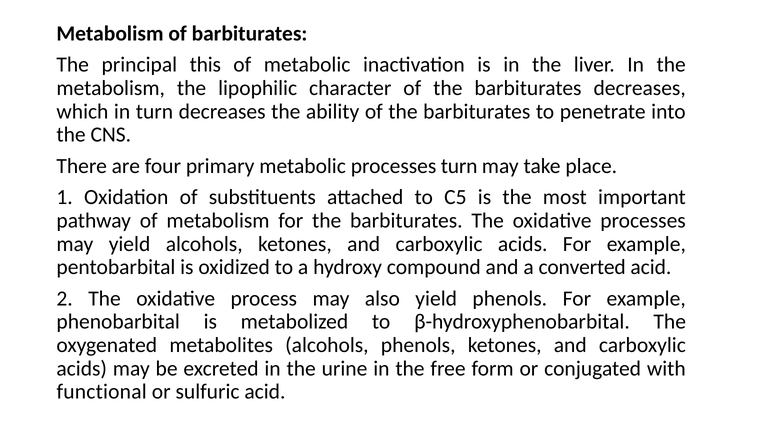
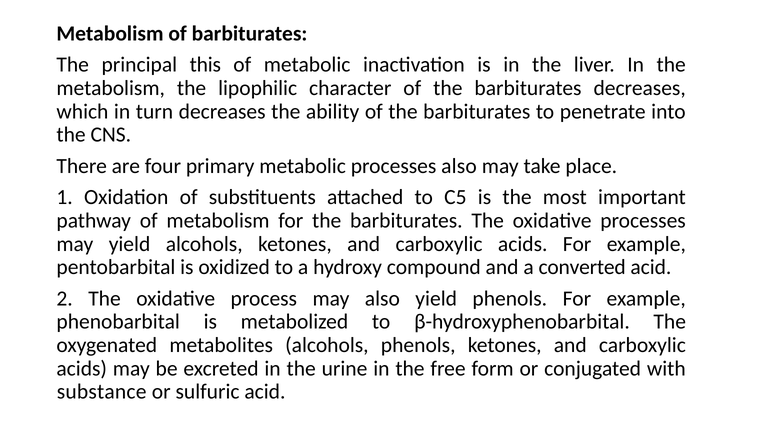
processes turn: turn -> also (459, 166)
functional: functional -> substance (102, 391)
